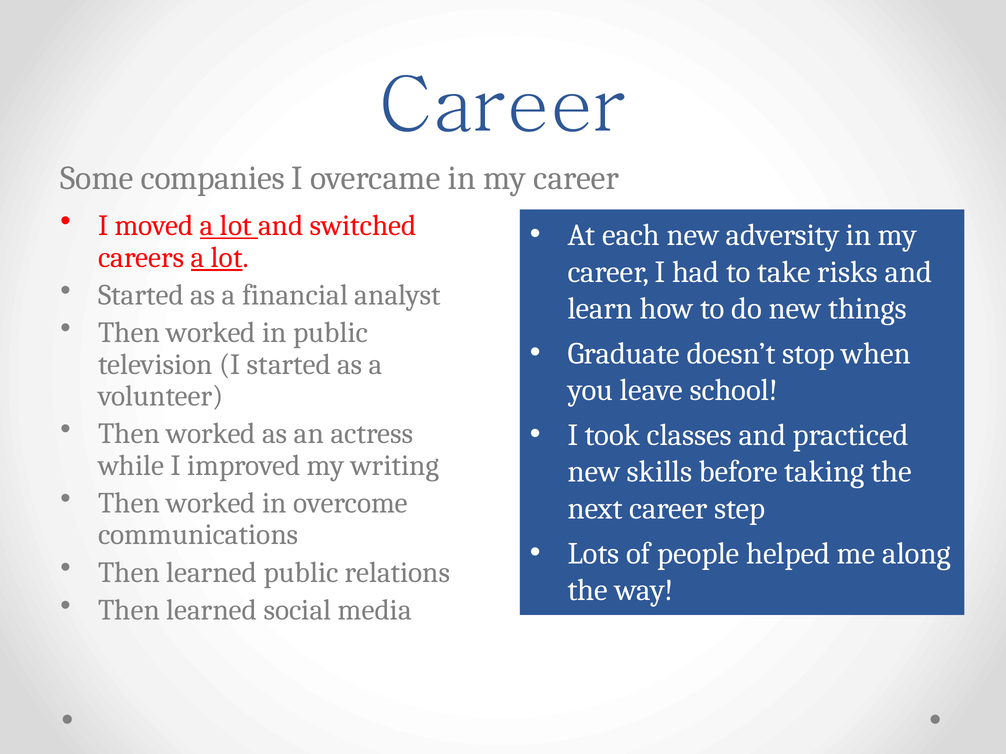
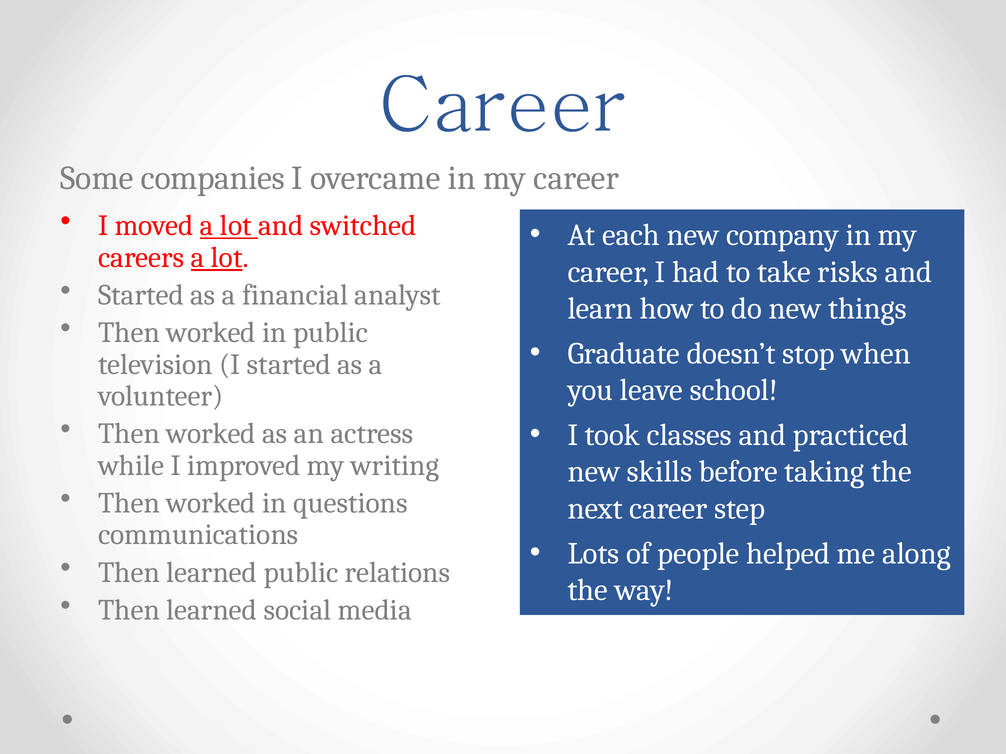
adversity: adversity -> company (783, 235)
overcome: overcome -> questions (350, 503)
